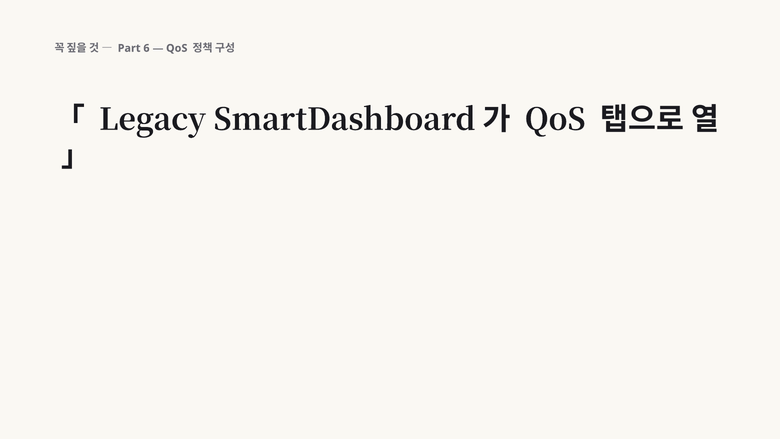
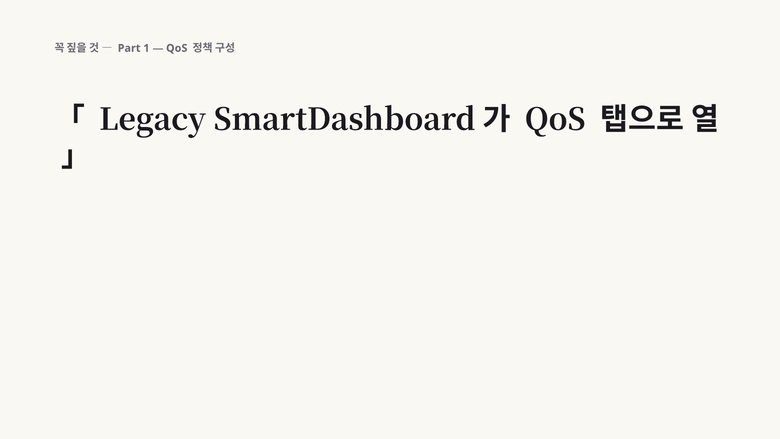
6: 6 -> 1 (146, 48)
